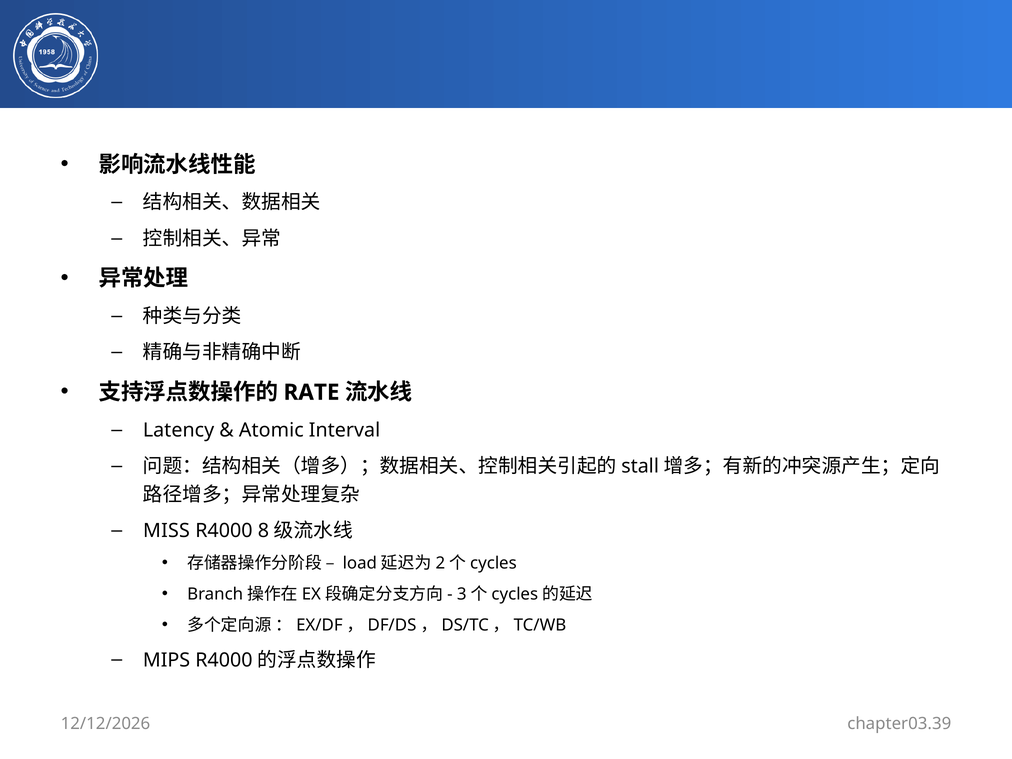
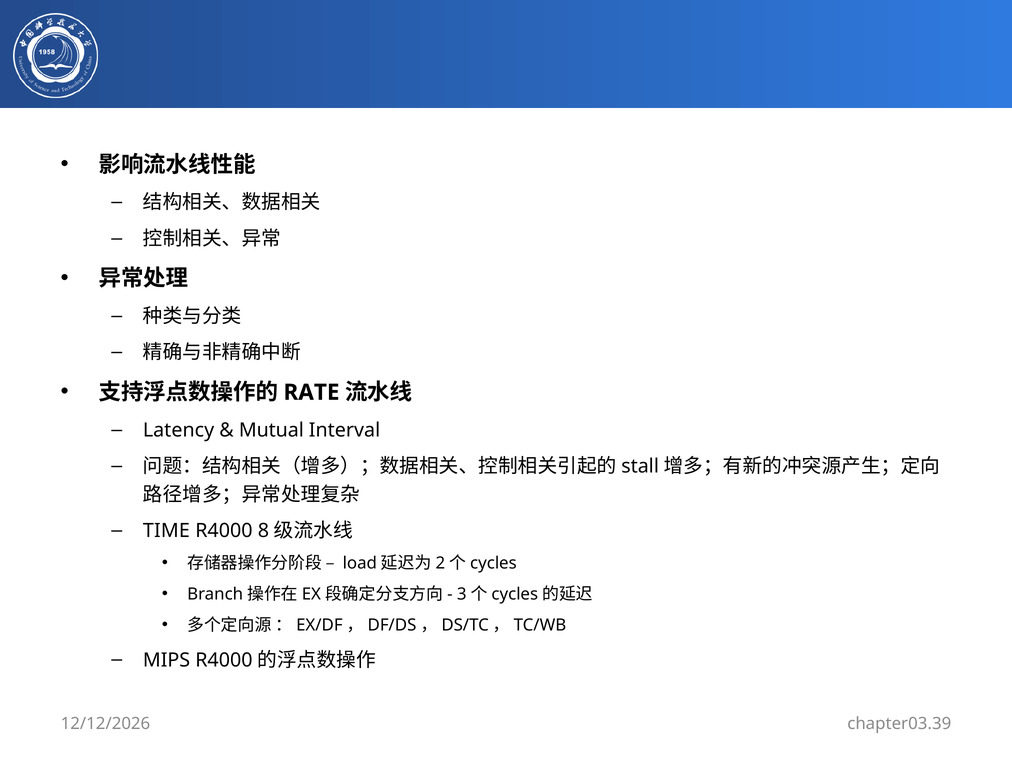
Atomic: Atomic -> Mutual (271, 430)
MISS: MISS -> TIME (166, 531)
